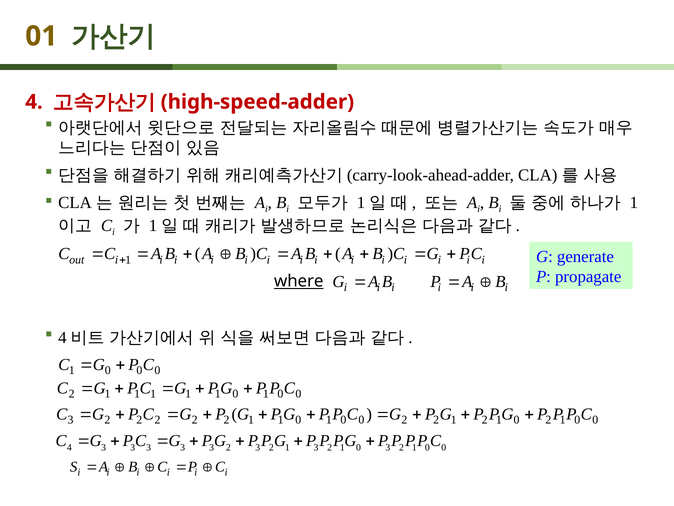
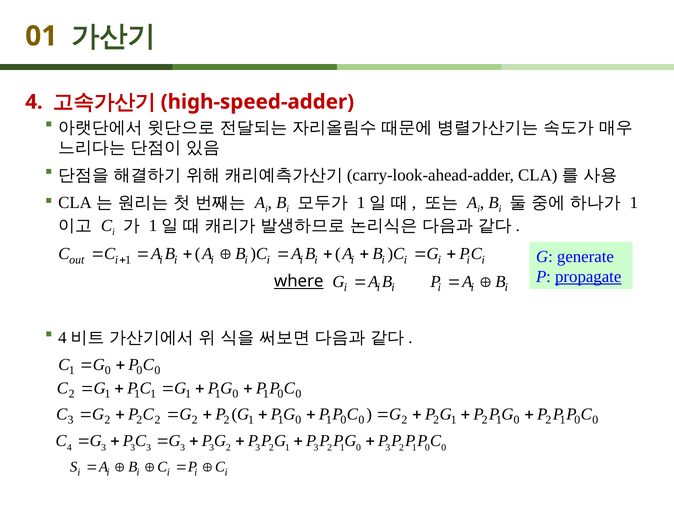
propagate underline: none -> present (588, 276)
